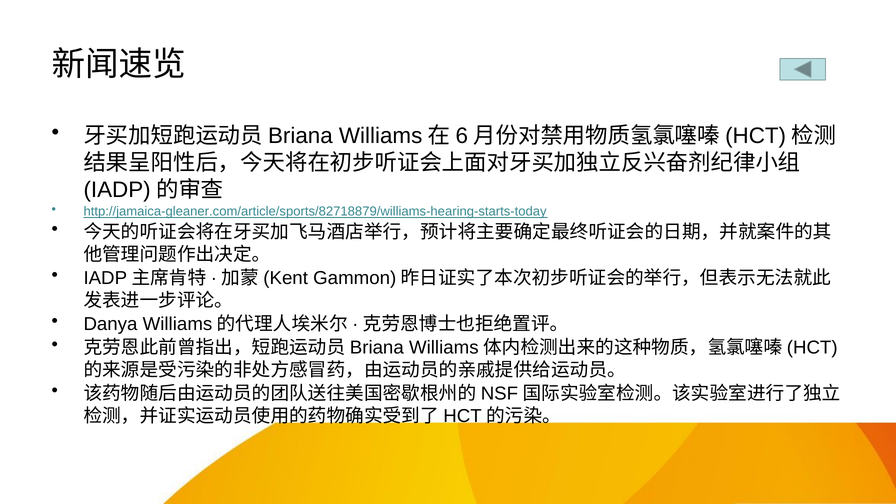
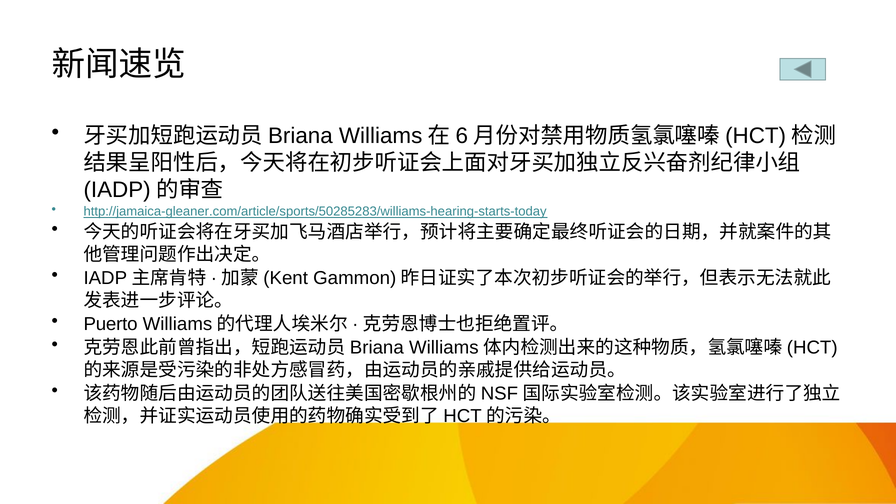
http://jamaica-gleaner.com/article/sports/82718879/williams-hearing-starts-today: http://jamaica-gleaner.com/article/sports/82718879/williams-hearing-starts-today -> http://jamaica-gleaner.com/article/sports/50285283/williams-hearing-starts-today (315, 212)
Danya: Danya -> Puerto (111, 324)
